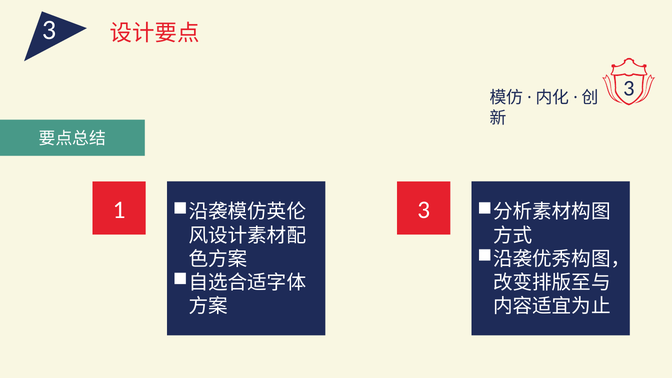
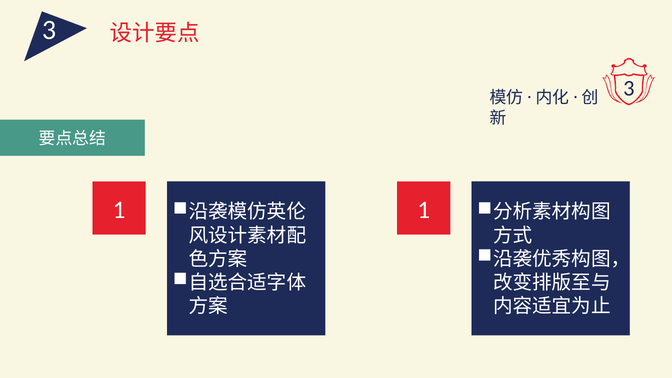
1 3: 3 -> 1 (424, 210)
